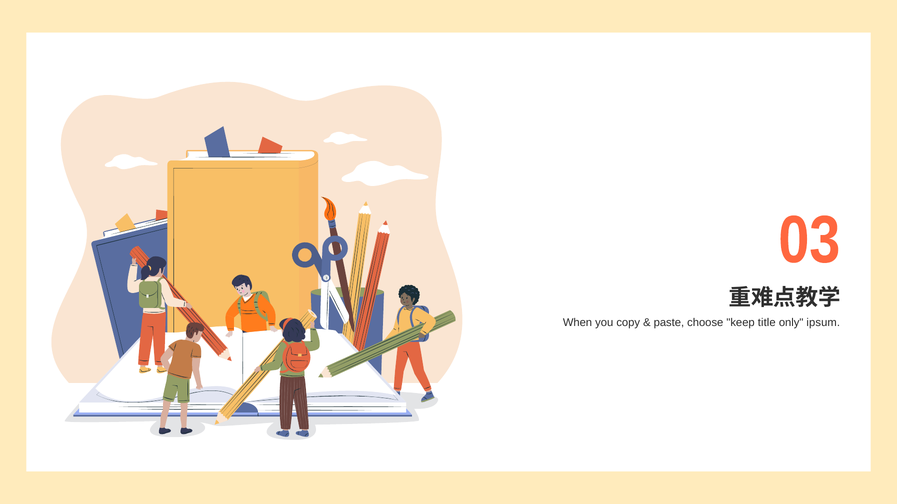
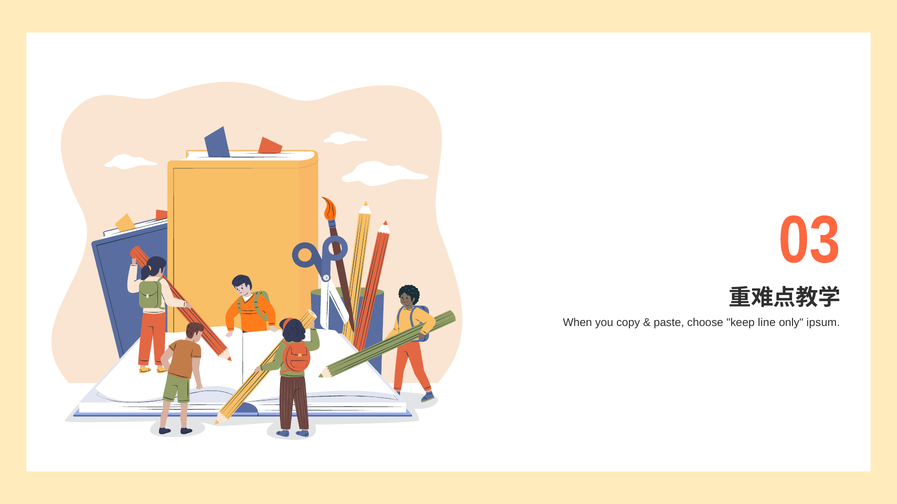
title: title -> line (767, 323)
